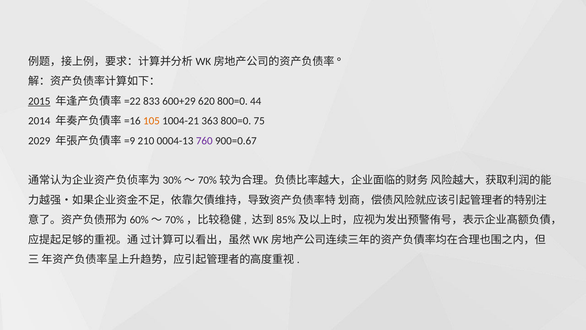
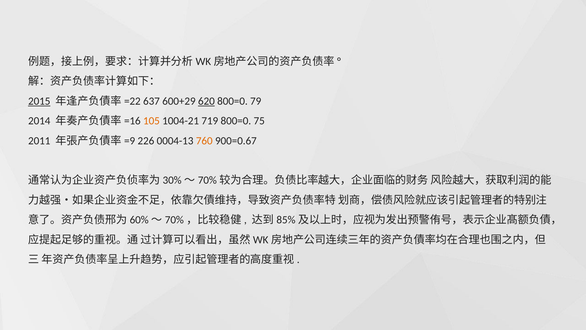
833: 833 -> 637 (151, 101)
620 underline: none -> present (206, 101)
44: 44 -> 79 (256, 101)
363: 363 -> 719 (210, 121)
2029: 2029 -> 2011 (39, 141)
210: 210 -> 226 (146, 141)
760 colour: purple -> orange (204, 141)
